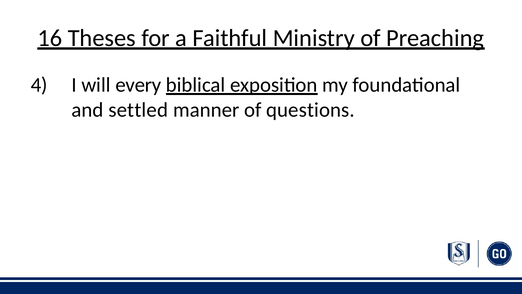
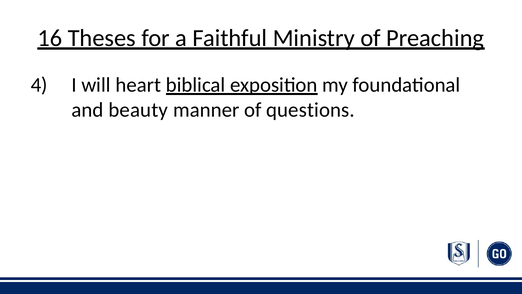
every: every -> heart (138, 85)
settled: settled -> beauty (138, 110)
